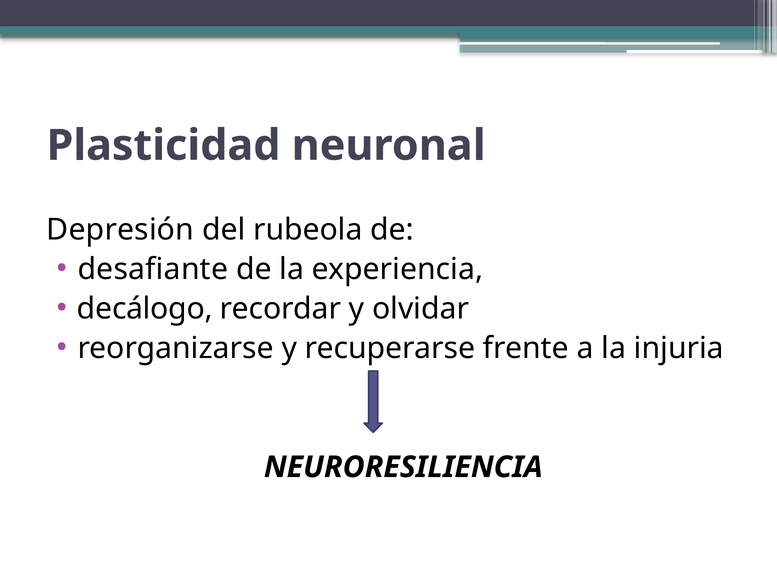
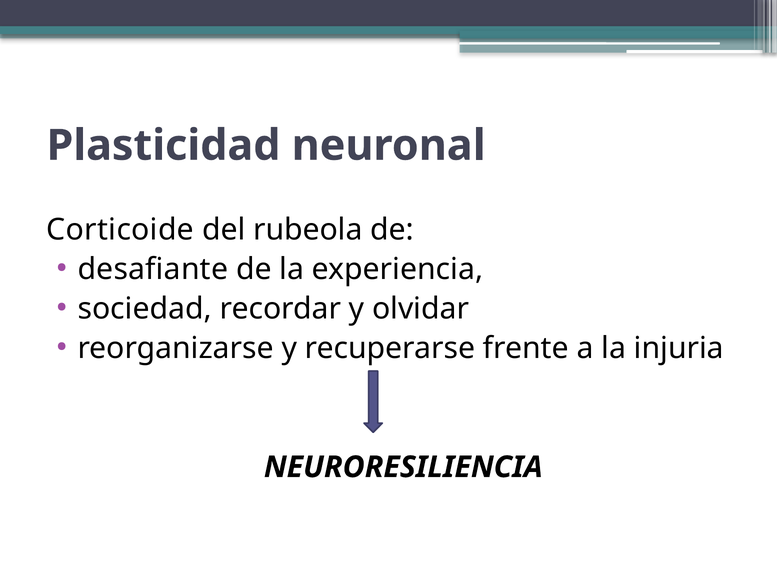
Depresión: Depresión -> Corticoide (120, 230)
decálogo: decálogo -> sociedad (145, 309)
